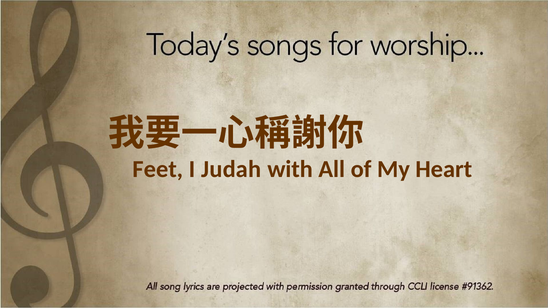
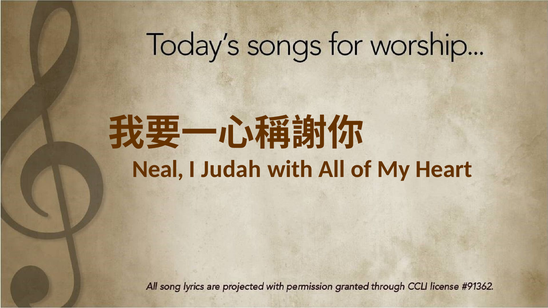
Feet: Feet -> Neal (158, 169)
